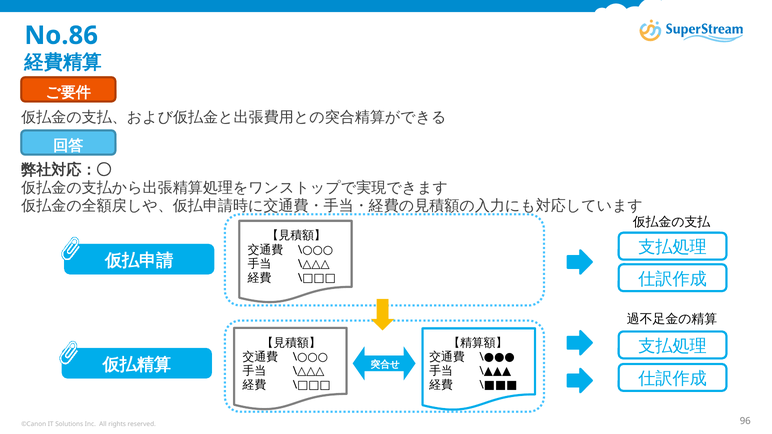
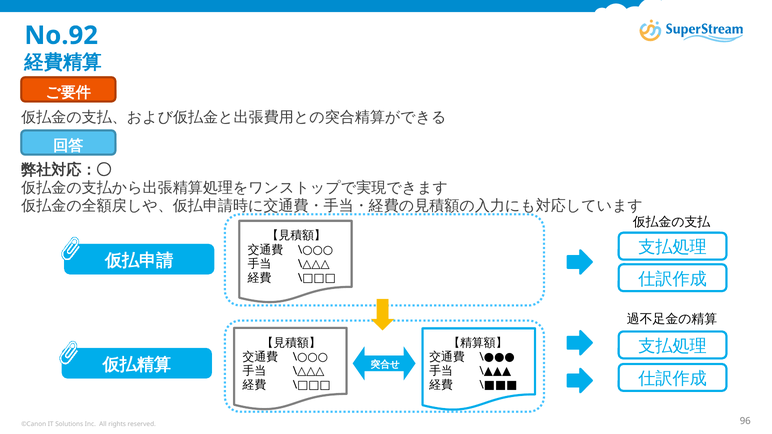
No.86: No.86 -> No.92 (61, 35)
